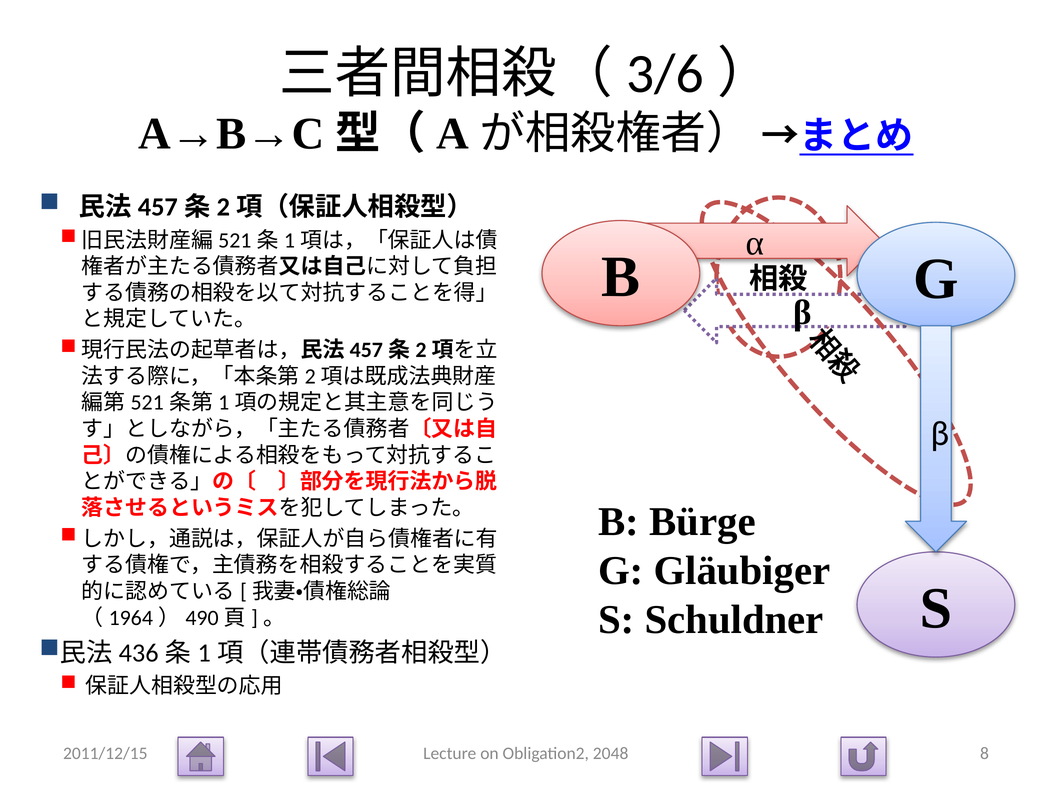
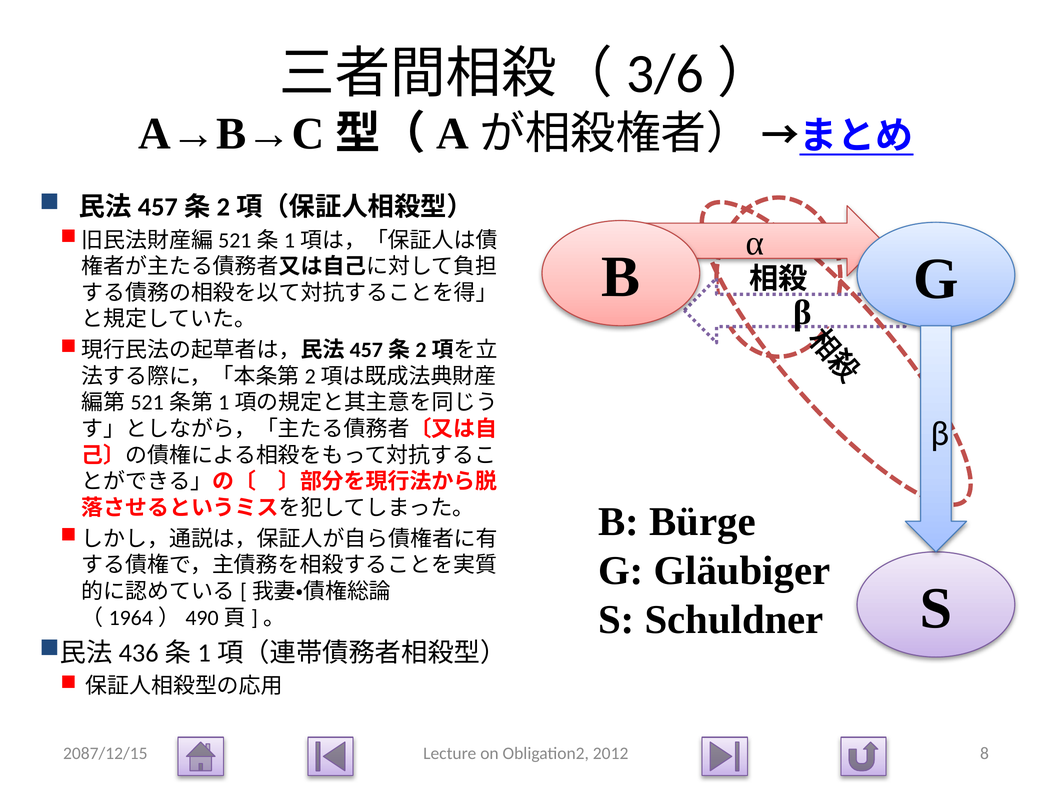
2011/12/15: 2011/12/15 -> 2087/12/15 (105, 753)
2048: 2048 -> 2012 (611, 753)
